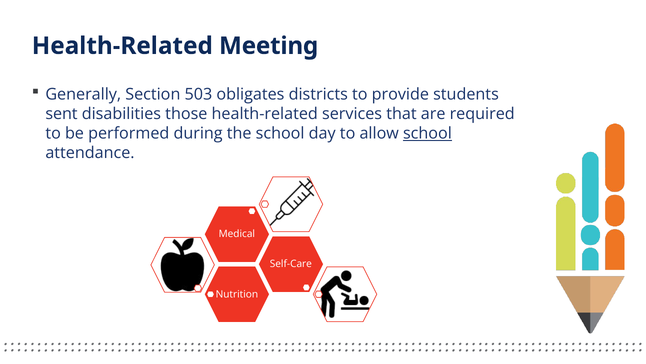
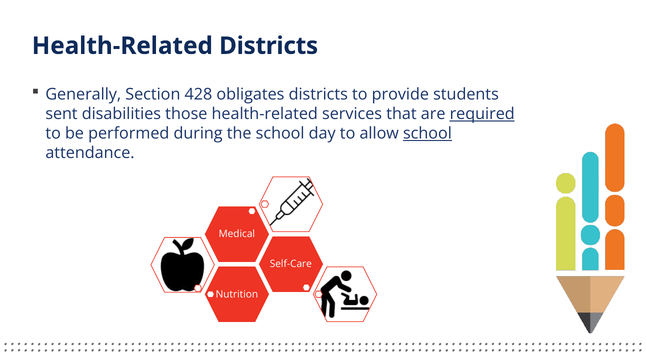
Health-Related Meeting: Meeting -> Districts (269, 46)
503: 503 -> 428 (198, 94)
required underline: none -> present (482, 114)
